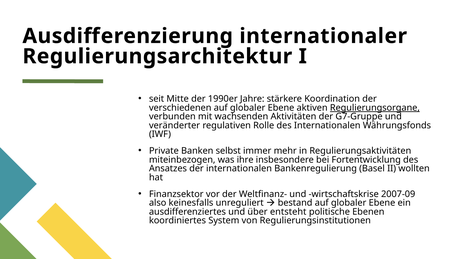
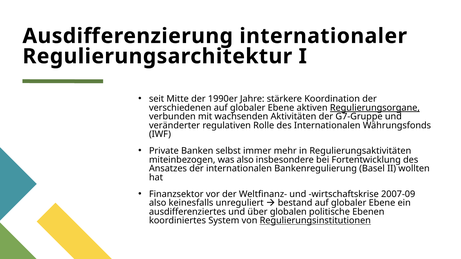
was ihre: ihre -> also (245, 160)
entsteht: entsteht -> globalen (288, 212)
Regulierungsinstitutionen underline: none -> present (315, 221)
